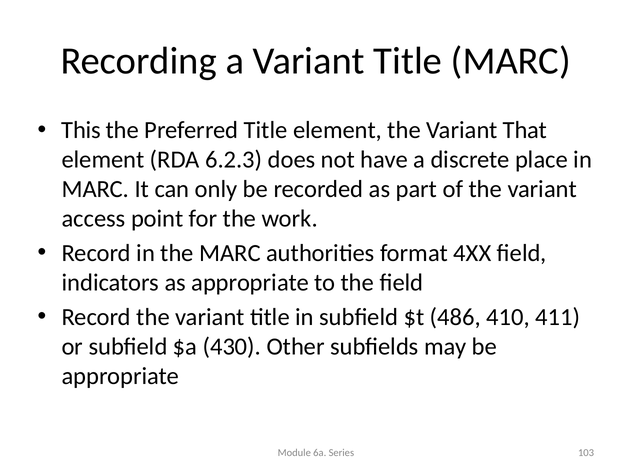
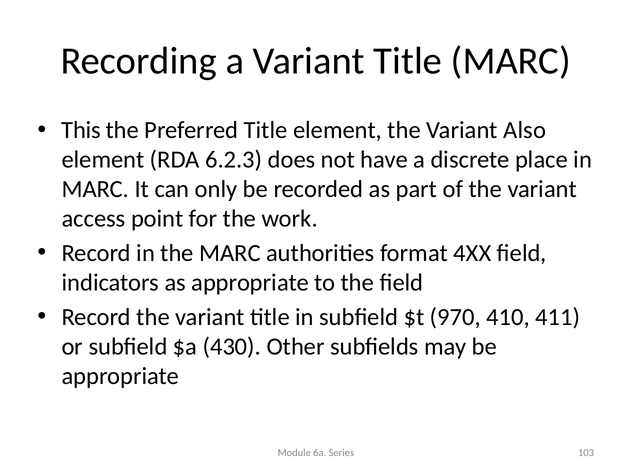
That: That -> Also (525, 130)
486: 486 -> 970 (455, 317)
